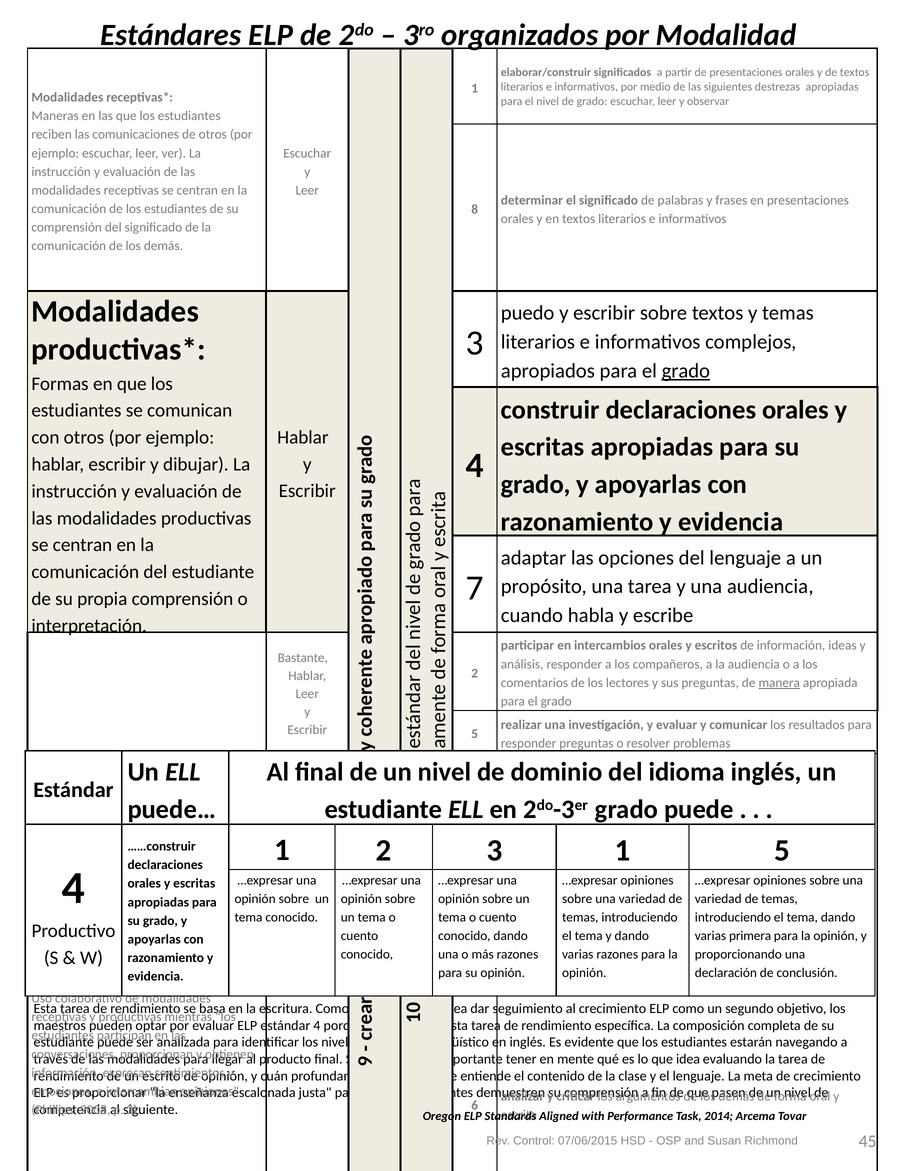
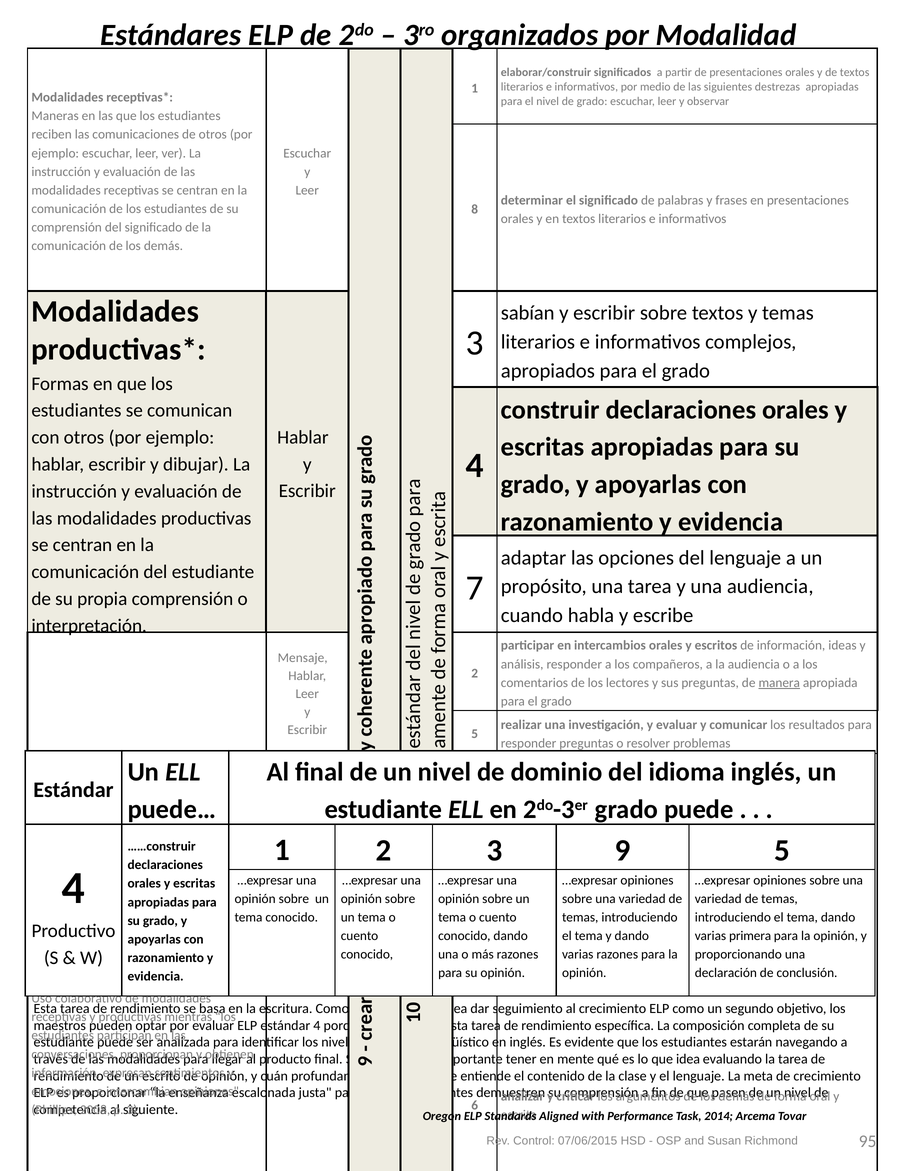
puedo: puedo -> sabían (528, 313)
grado underline: present -> none (686, 371)
Bastante: Bastante -> Mensaje (303, 658)
3 1: 1 -> 9 (623, 851)
45: 45 -> 95 (868, 1142)
